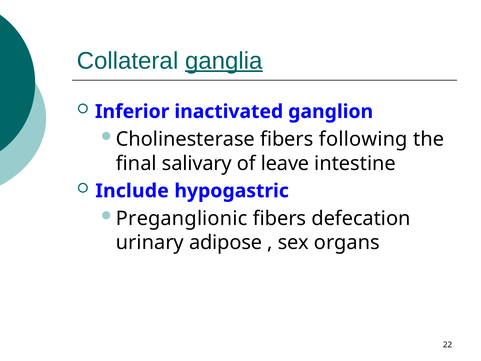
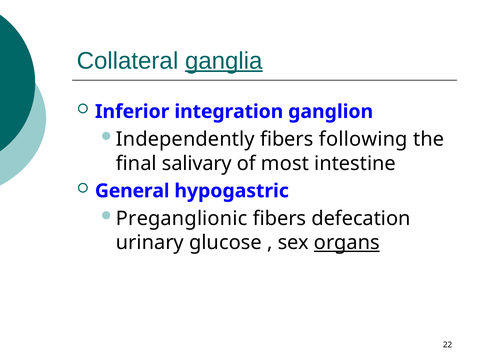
inactivated: inactivated -> integration (229, 112)
Cholinesterase: Cholinesterase -> Independently (185, 139)
leave: leave -> most (285, 163)
Include: Include -> General (132, 191)
adipose: adipose -> glucose (225, 243)
organs underline: none -> present (347, 243)
